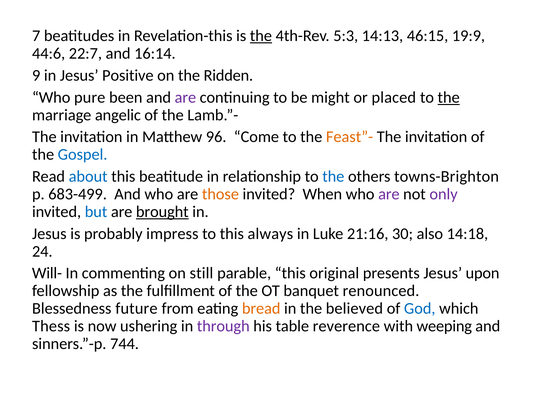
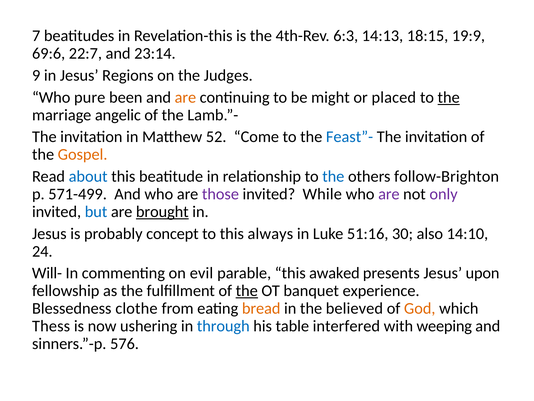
the underline: present -> none (261, 36)
5:3: 5:3 -> 6:3 (346, 36)
46:15: 46:15 -> 18:15 (428, 36)
44:6: 44:6 -> 69:6 (49, 53)
16:14: 16:14 -> 23:14 (155, 53)
Positive: Positive -> Regions (128, 75)
Ridden: Ridden -> Judges (228, 75)
are colour: purple -> orange (185, 97)
96: 96 -> 52 (216, 137)
Feast”- colour: orange -> blue (350, 137)
Gospel colour: blue -> orange (83, 154)
towns-Brighton: towns-Brighton -> follow-Brighton (447, 176)
683-499: 683-499 -> 571-499 (78, 194)
those colour: orange -> purple (220, 194)
When: When -> While (322, 194)
impress: impress -> concept (172, 233)
21:16: 21:16 -> 51:16 (368, 233)
14:18: 14:18 -> 14:10 (467, 233)
still: still -> evil (201, 273)
original: original -> awaked (334, 273)
the underline: none -> present (247, 290)
renounced: renounced -> experience (381, 290)
future: future -> clothe (136, 308)
God colour: blue -> orange (420, 308)
through colour: purple -> blue (223, 326)
reverence: reverence -> interfered (346, 326)
744: 744 -> 576 (125, 343)
